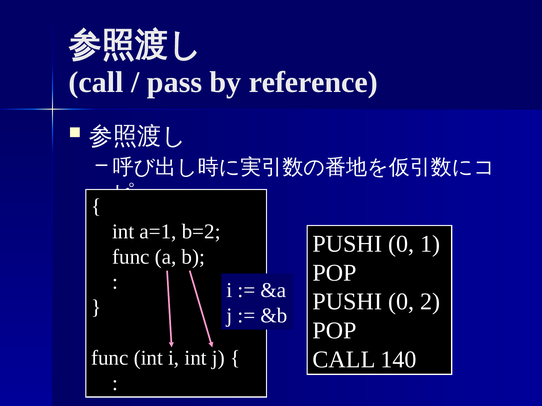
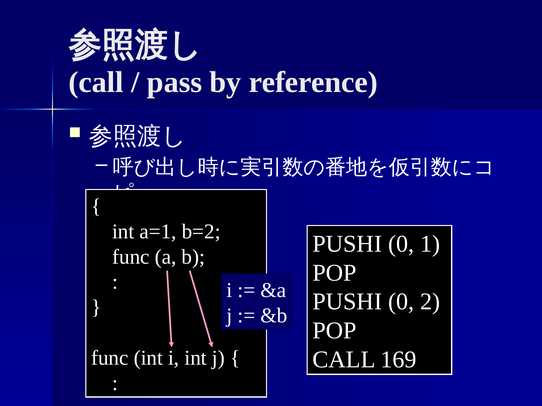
140: 140 -> 169 (399, 360)
